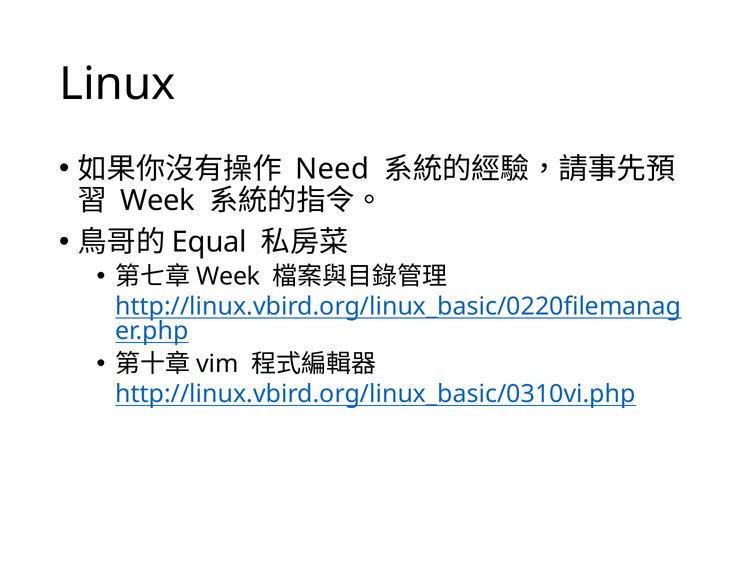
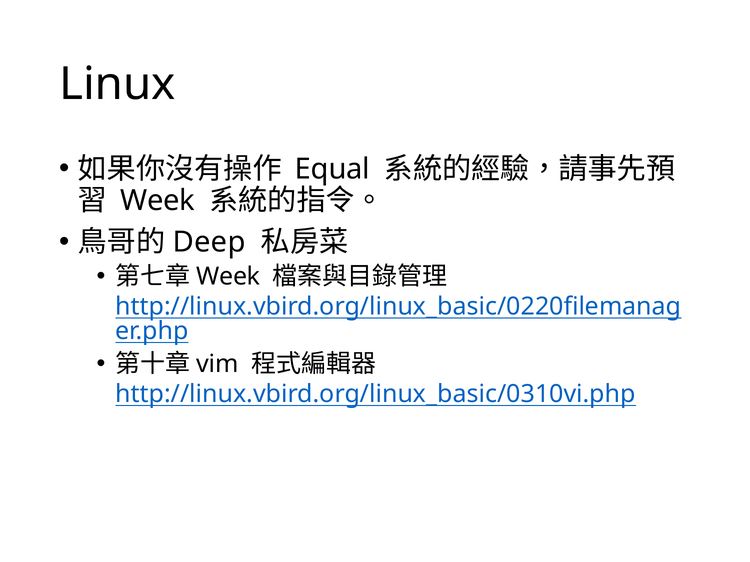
Need: Need -> Equal (332, 169)
Equal: Equal -> Deep (209, 243)
